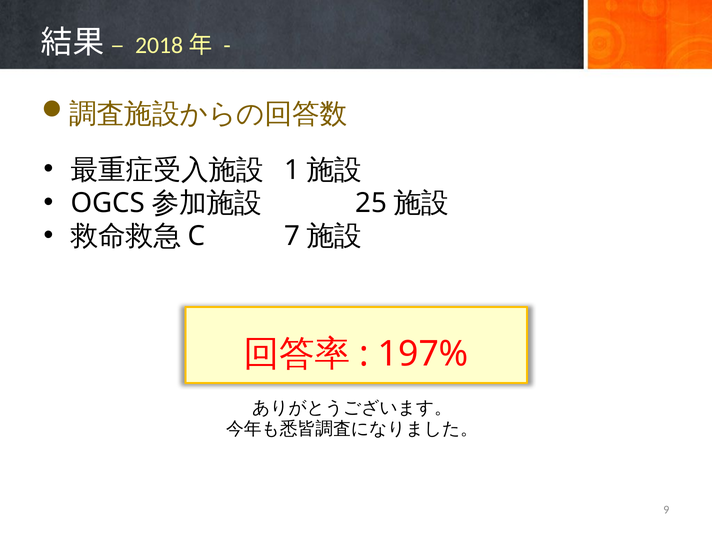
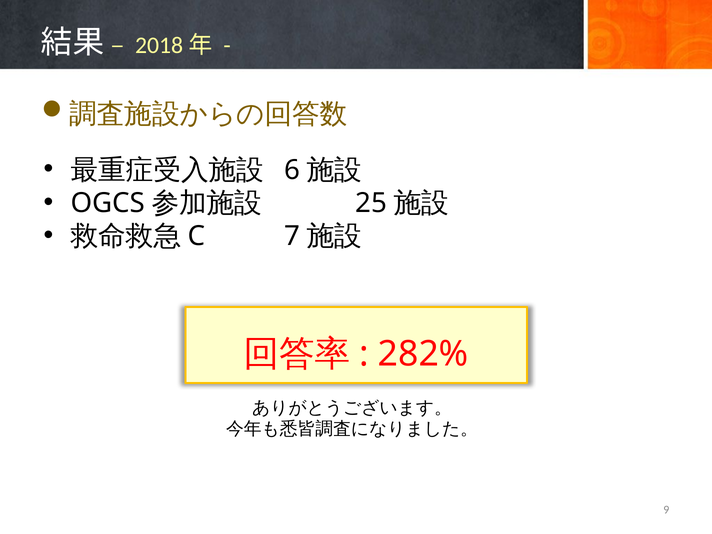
1: 1 -> 6 (292, 170)
197%: 197% -> 282% (423, 354)
